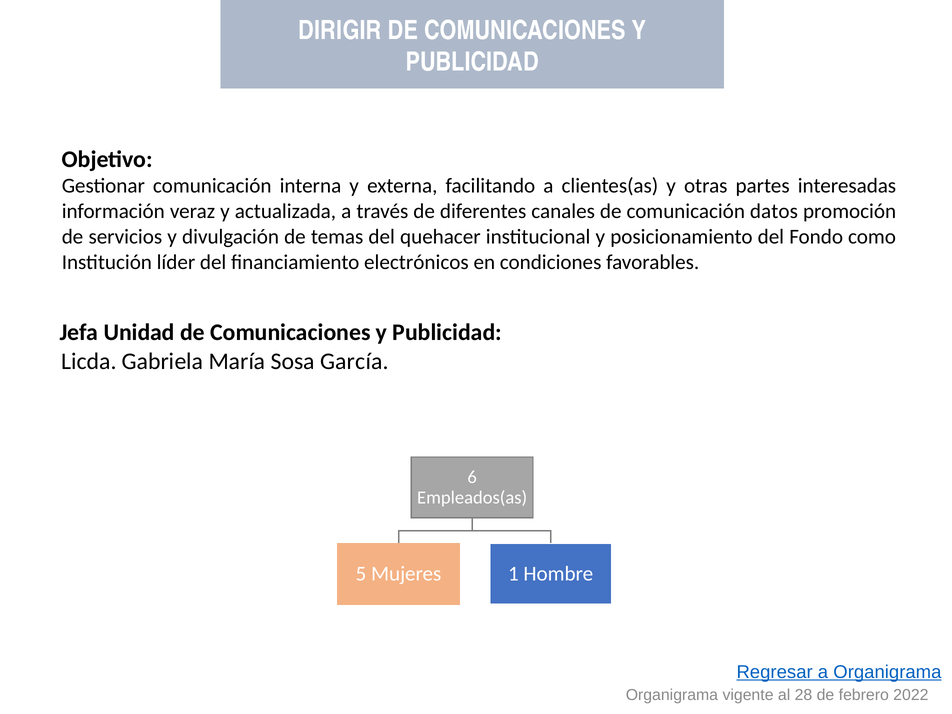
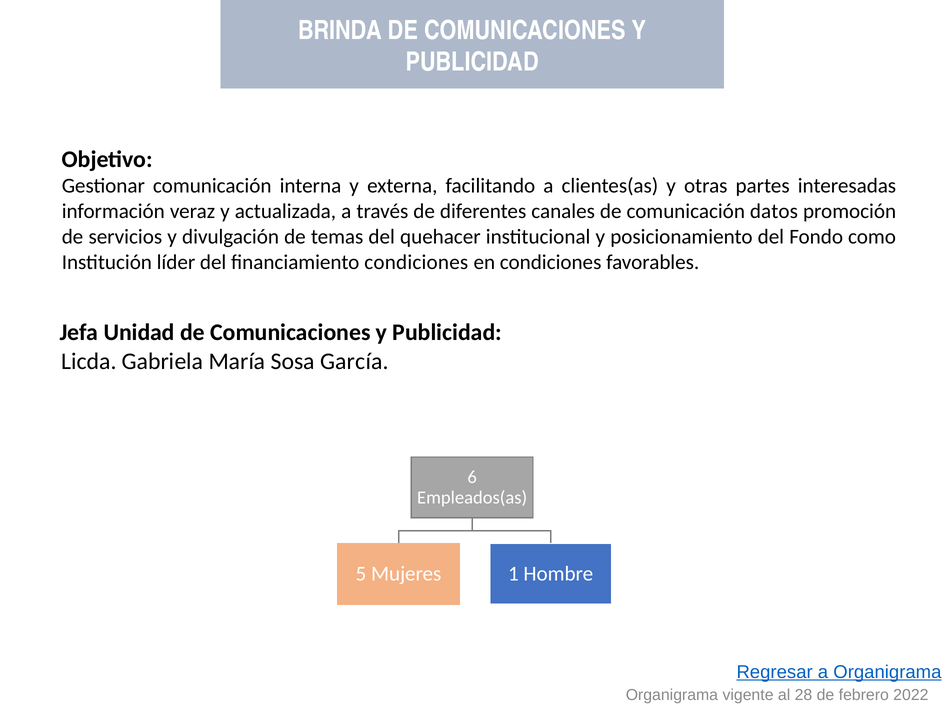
DIRIGIR: DIRIGIR -> BRINDA (340, 30)
financiamiento electrónicos: electrónicos -> condiciones (416, 262)
